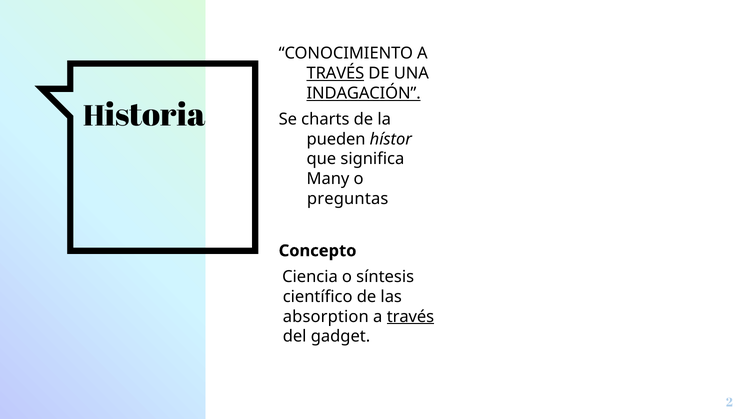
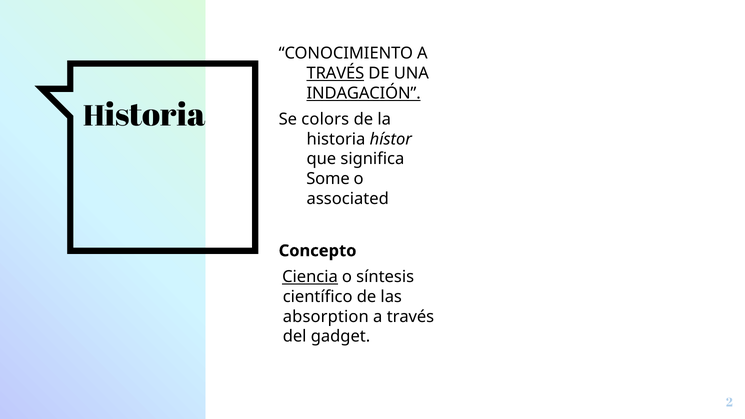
charts: charts -> colors (325, 119)
pueden: pueden -> historia (336, 139)
Many: Many -> Some (328, 179)
preguntas: preguntas -> associated (348, 199)
Ciencia underline: none -> present (310, 277)
través underline: present -> none (410, 317)
